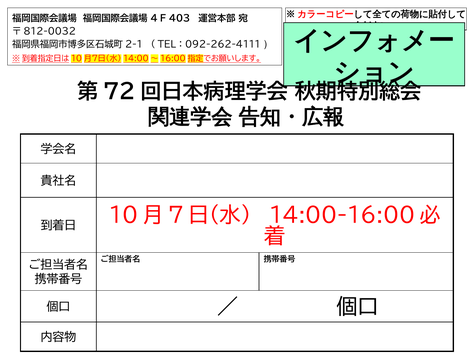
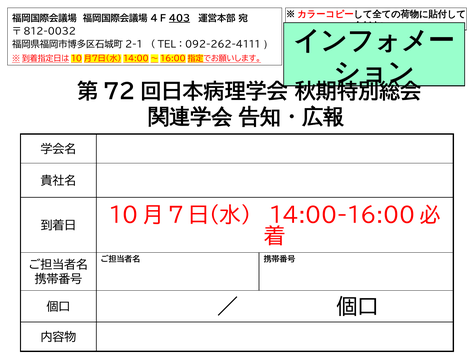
403 underline: none -> present (180, 18)
